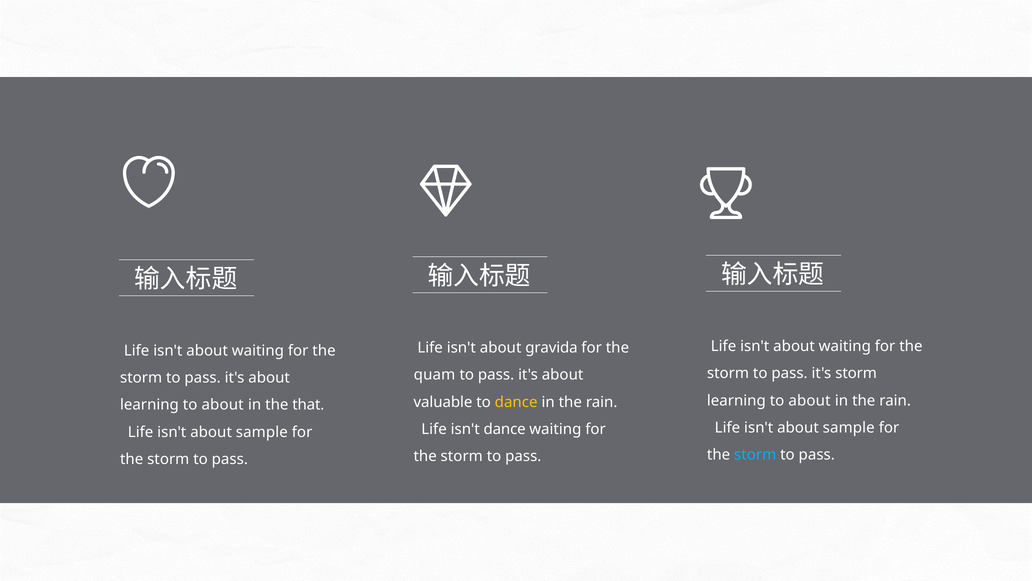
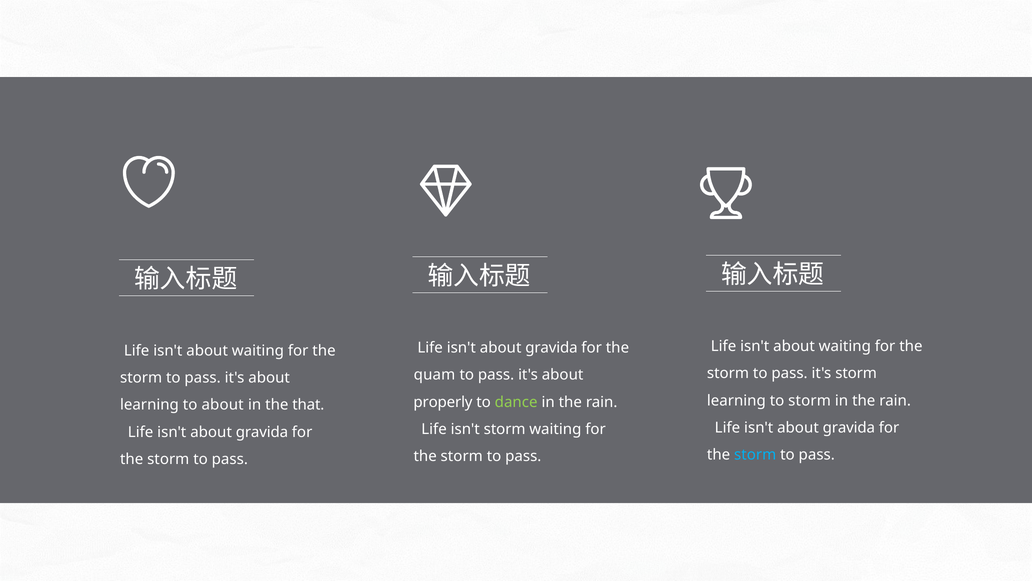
about: about -> storm (810, 400)
valuable: valuable -> properly (443, 402)
dance colour: yellow -> light green (516, 402)
sample: sample -> gravida (849, 427)
isn't dance: dance -> storm (505, 429)
sample: sample -> gravida (262, 432)
